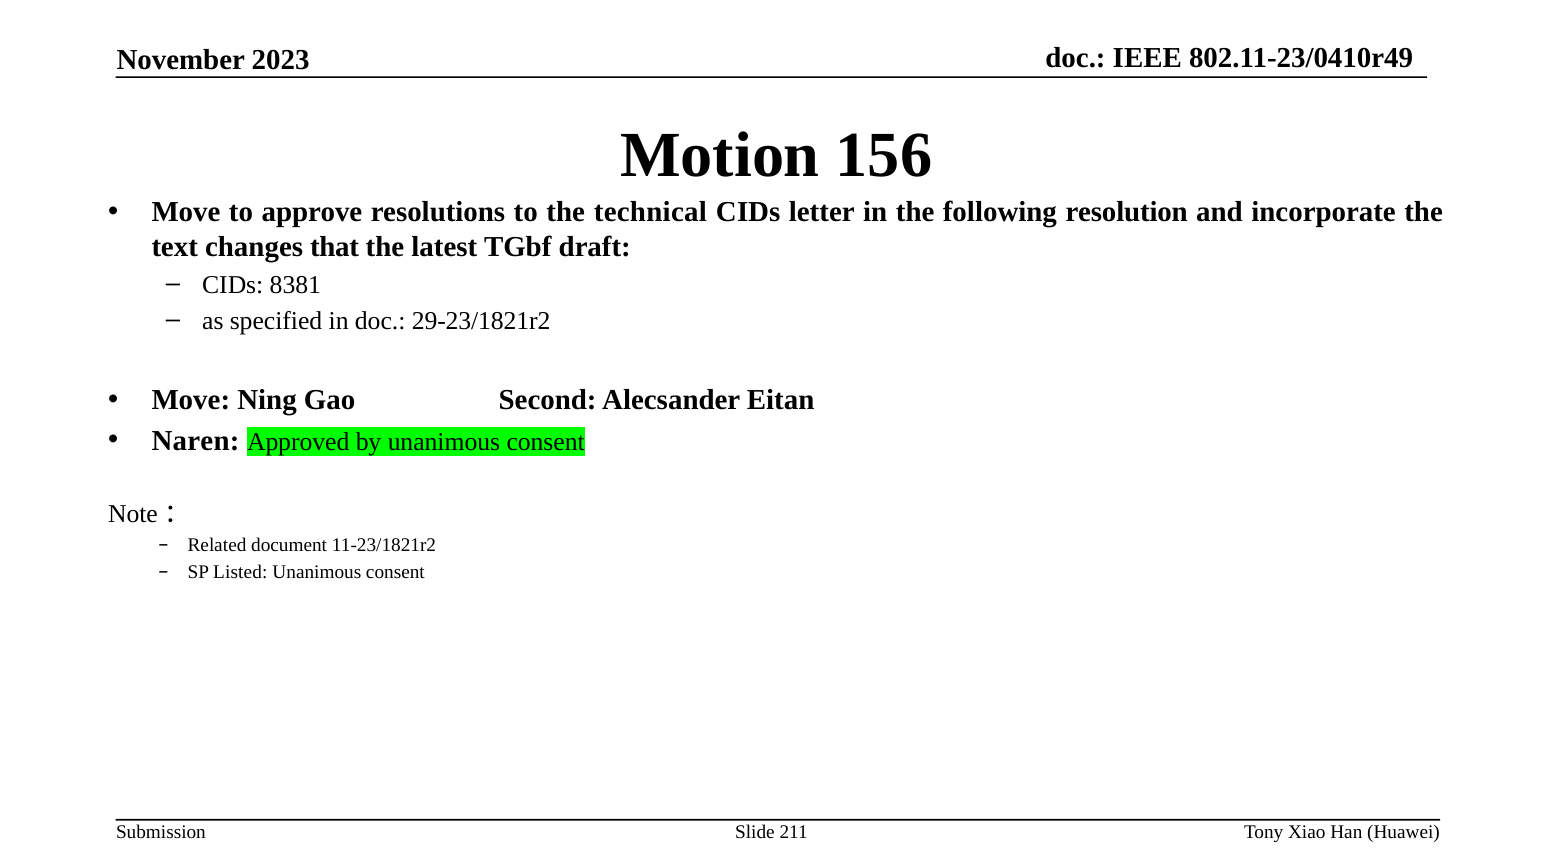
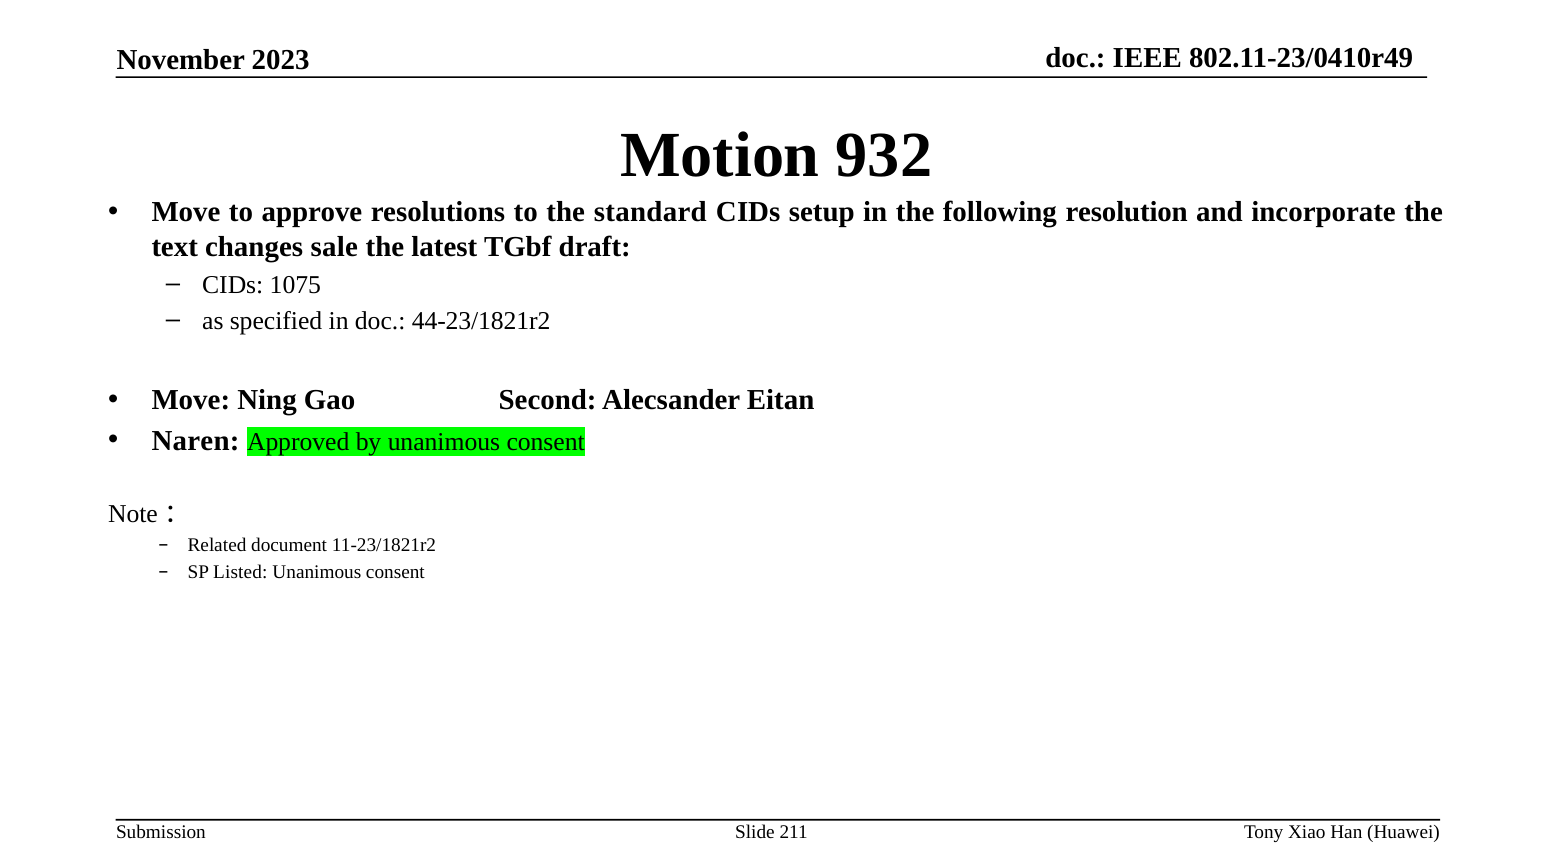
156: 156 -> 932 (884, 155)
technical: technical -> standard (650, 212)
letter: letter -> setup (822, 212)
that: that -> sale (334, 247)
8381: 8381 -> 1075 (295, 285)
29-23/1821r2: 29-23/1821r2 -> 44-23/1821r2 (481, 321)
